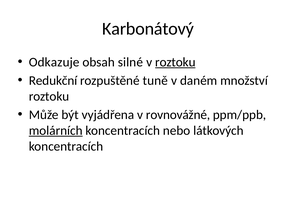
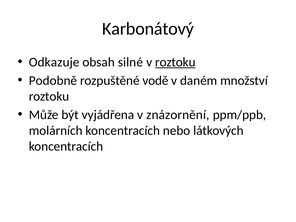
Redukční: Redukční -> Podobně (53, 81)
tuně: tuně -> vodě (155, 81)
rovnovážné: rovnovážné -> znázornění (178, 115)
molárních underline: present -> none (56, 131)
